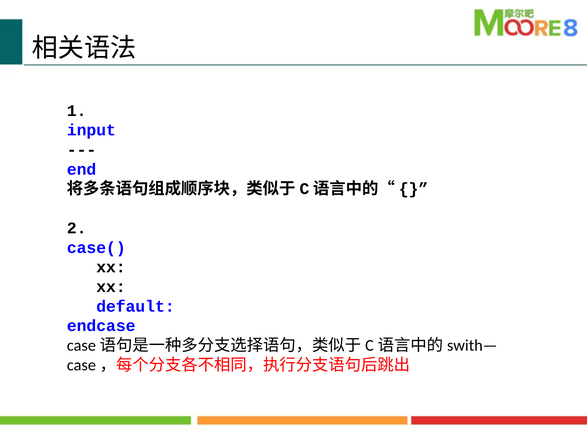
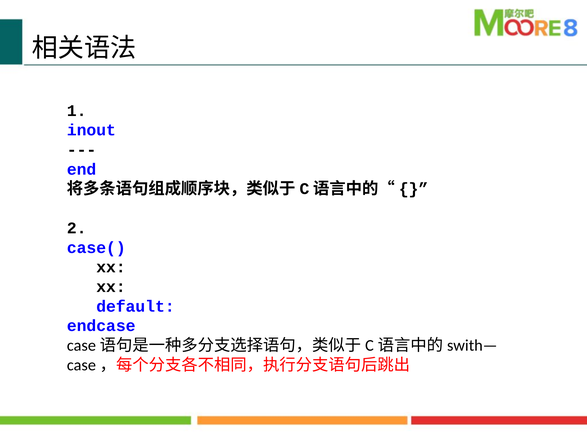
input: input -> inout (91, 130)
